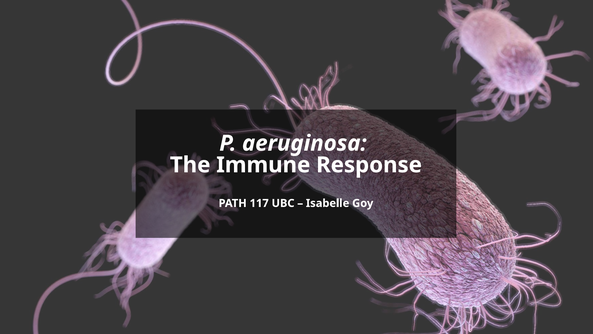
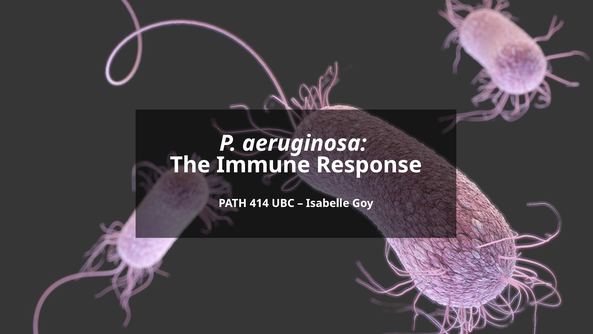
117: 117 -> 414 (259, 203)
